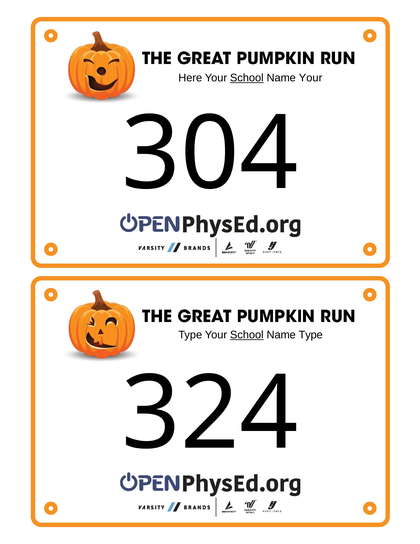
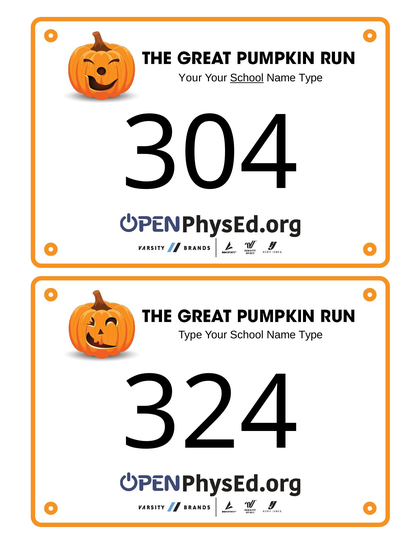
Here: Here -> Your (190, 78)
Your: Your -> Type (311, 78)
School underline: present -> none (247, 335)
